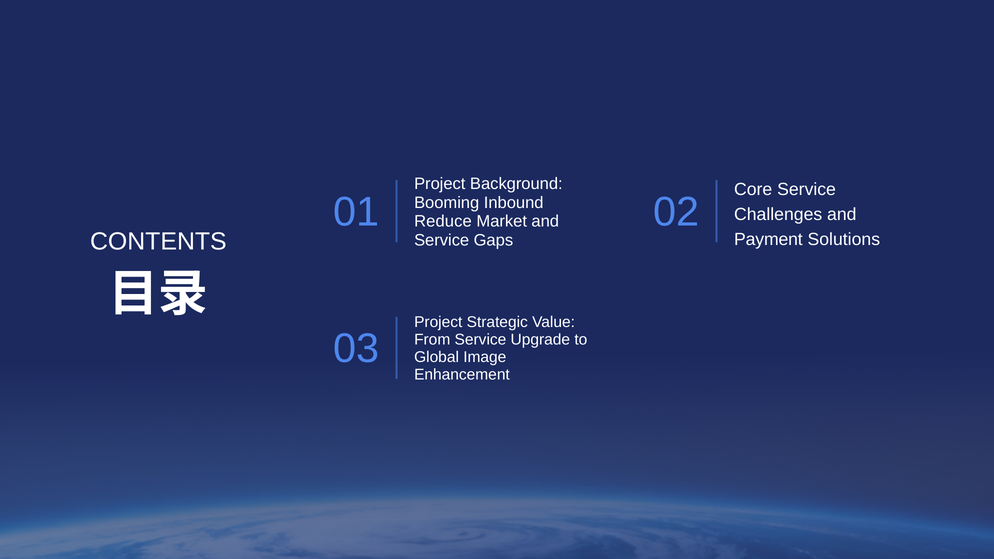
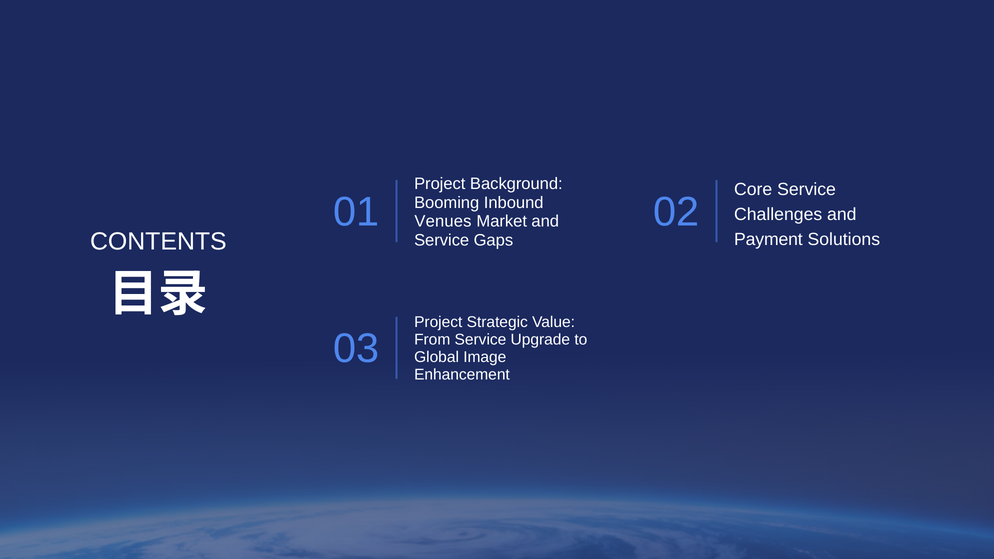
Reduce: Reduce -> Venues (443, 221)
